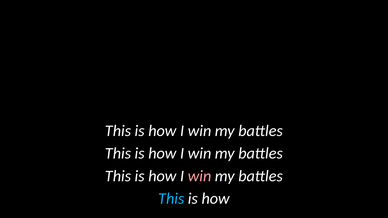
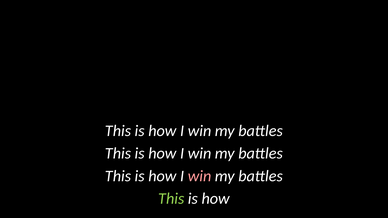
This colour: light blue -> light green (171, 199)
